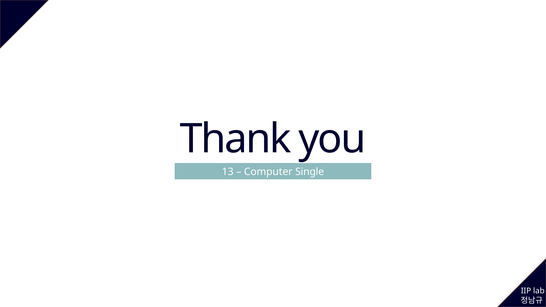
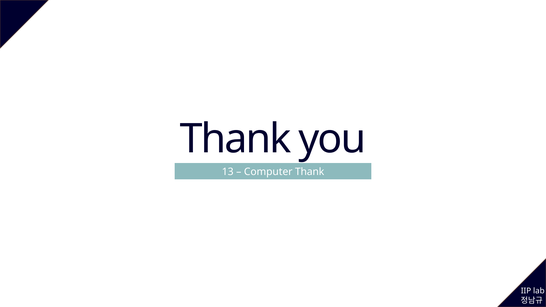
Computer Single: Single -> Thank (310, 172)
